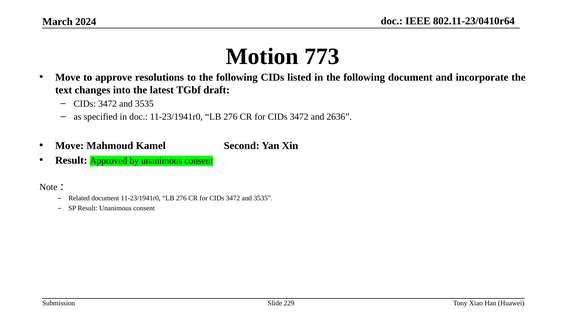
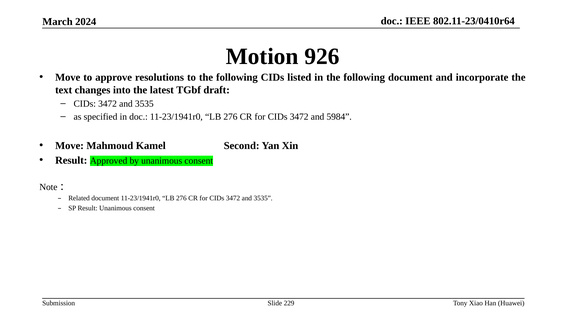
773: 773 -> 926 (322, 56)
2636: 2636 -> 5984 (339, 117)
